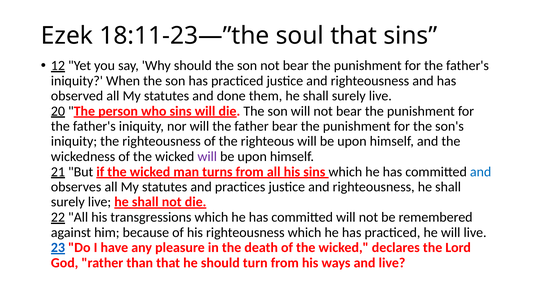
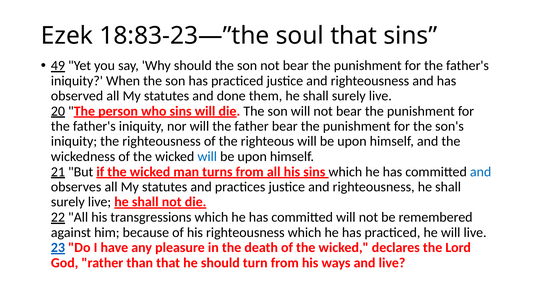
18:11-23—”the: 18:11-23—”the -> 18:83-23—”the (184, 36)
12: 12 -> 49 (58, 65)
will colour: purple -> blue (207, 156)
